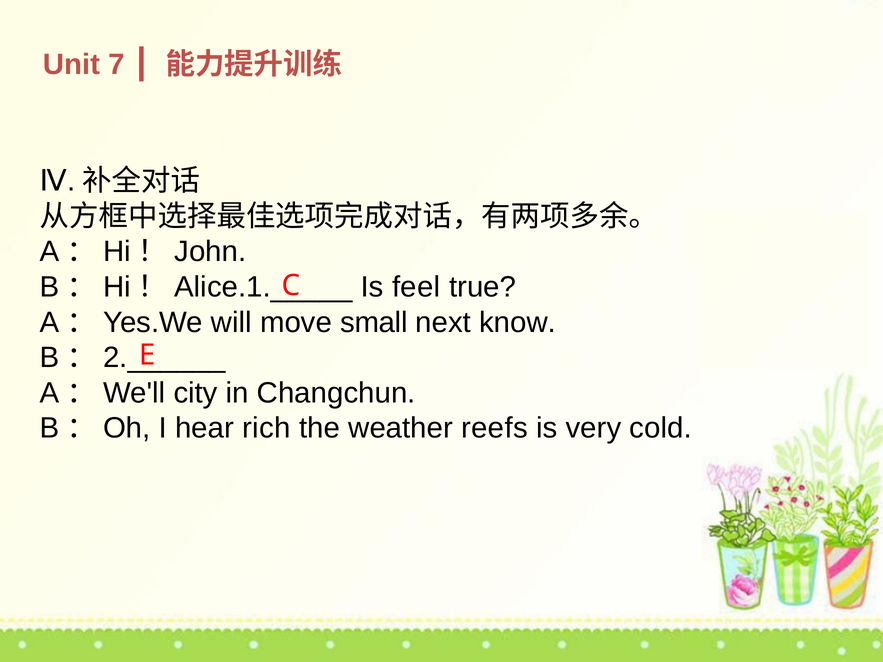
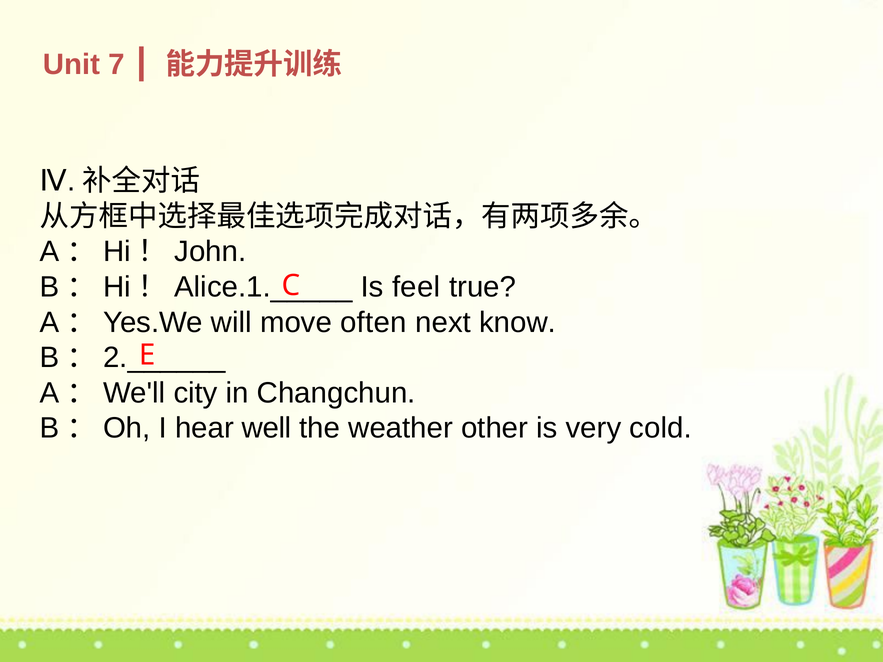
small: small -> often (374, 322)
rich: rich -> well (267, 428)
reefs: reefs -> other (495, 428)
